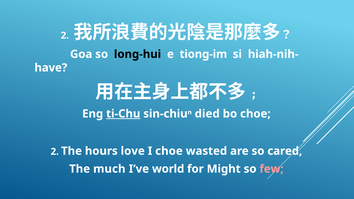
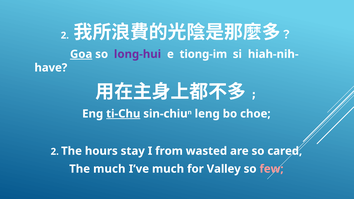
Goa underline: none -> present (81, 54)
long-hui colour: black -> purple (138, 54)
died: died -> leng (207, 114)
love: love -> stay (133, 151)
I choe: choe -> from (169, 151)
I’ve world: world -> much (168, 169)
Might: Might -> Valley (224, 169)
